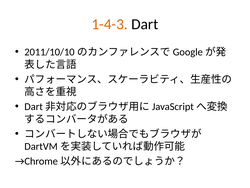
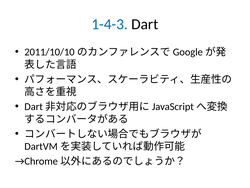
1-4-3 colour: orange -> blue (110, 24)
